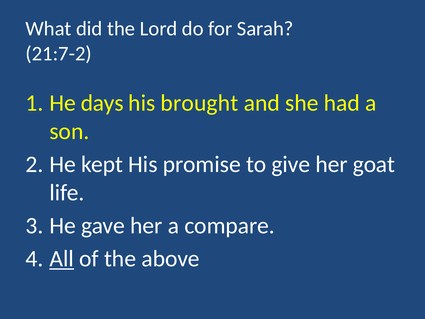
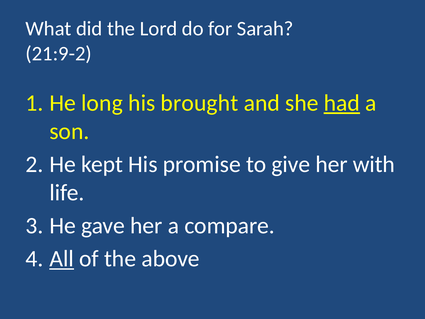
21:7-2: 21:7-2 -> 21:9-2 (59, 54)
days: days -> long (102, 103)
had underline: none -> present (342, 103)
goat: goat -> with (374, 164)
